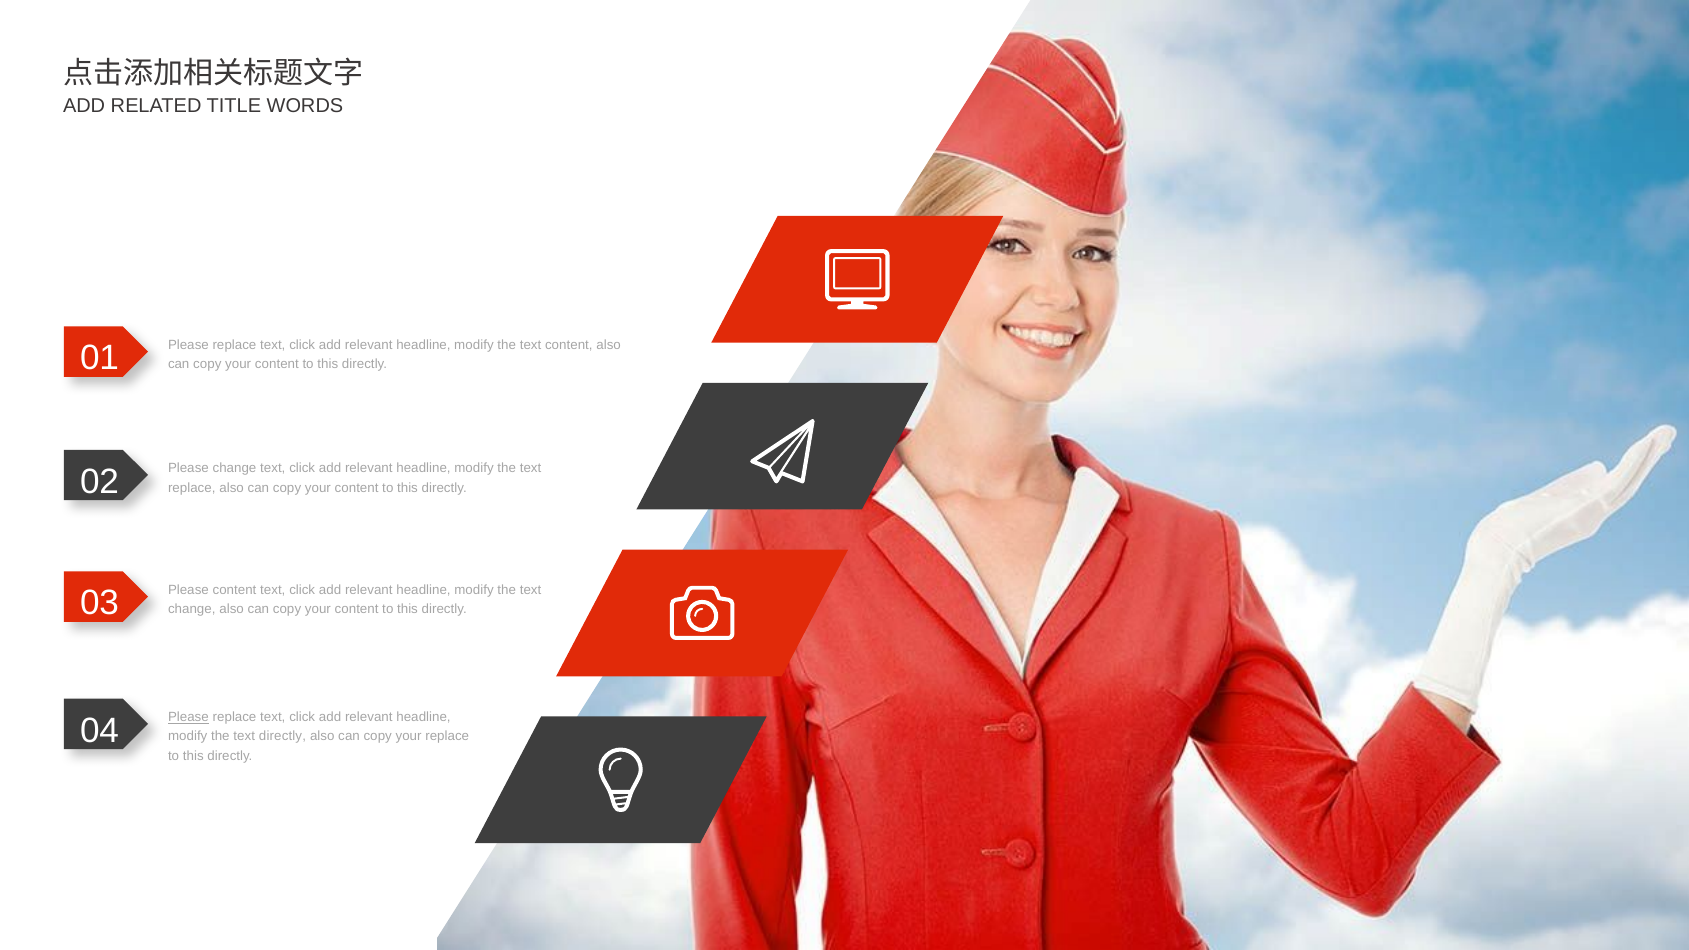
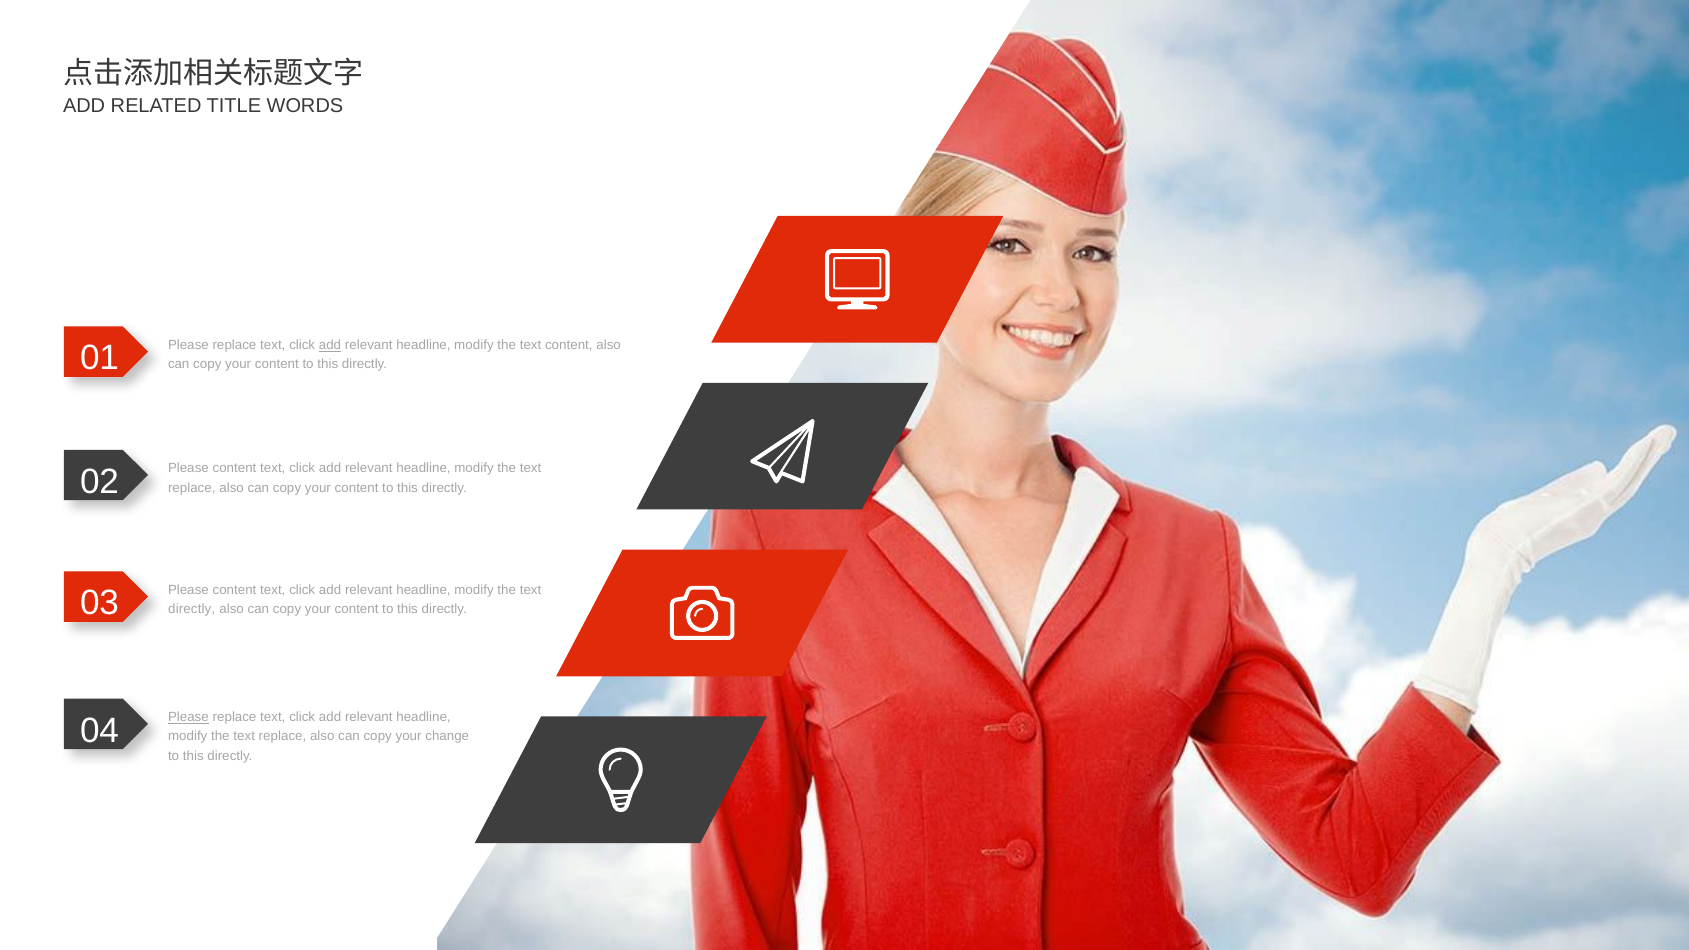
add underline: none -> present (330, 345)
02 Please change: change -> content (235, 469)
change: change -> directly (192, 609)
directly: directly -> replace (283, 737)
your replace: replace -> change (447, 737)
